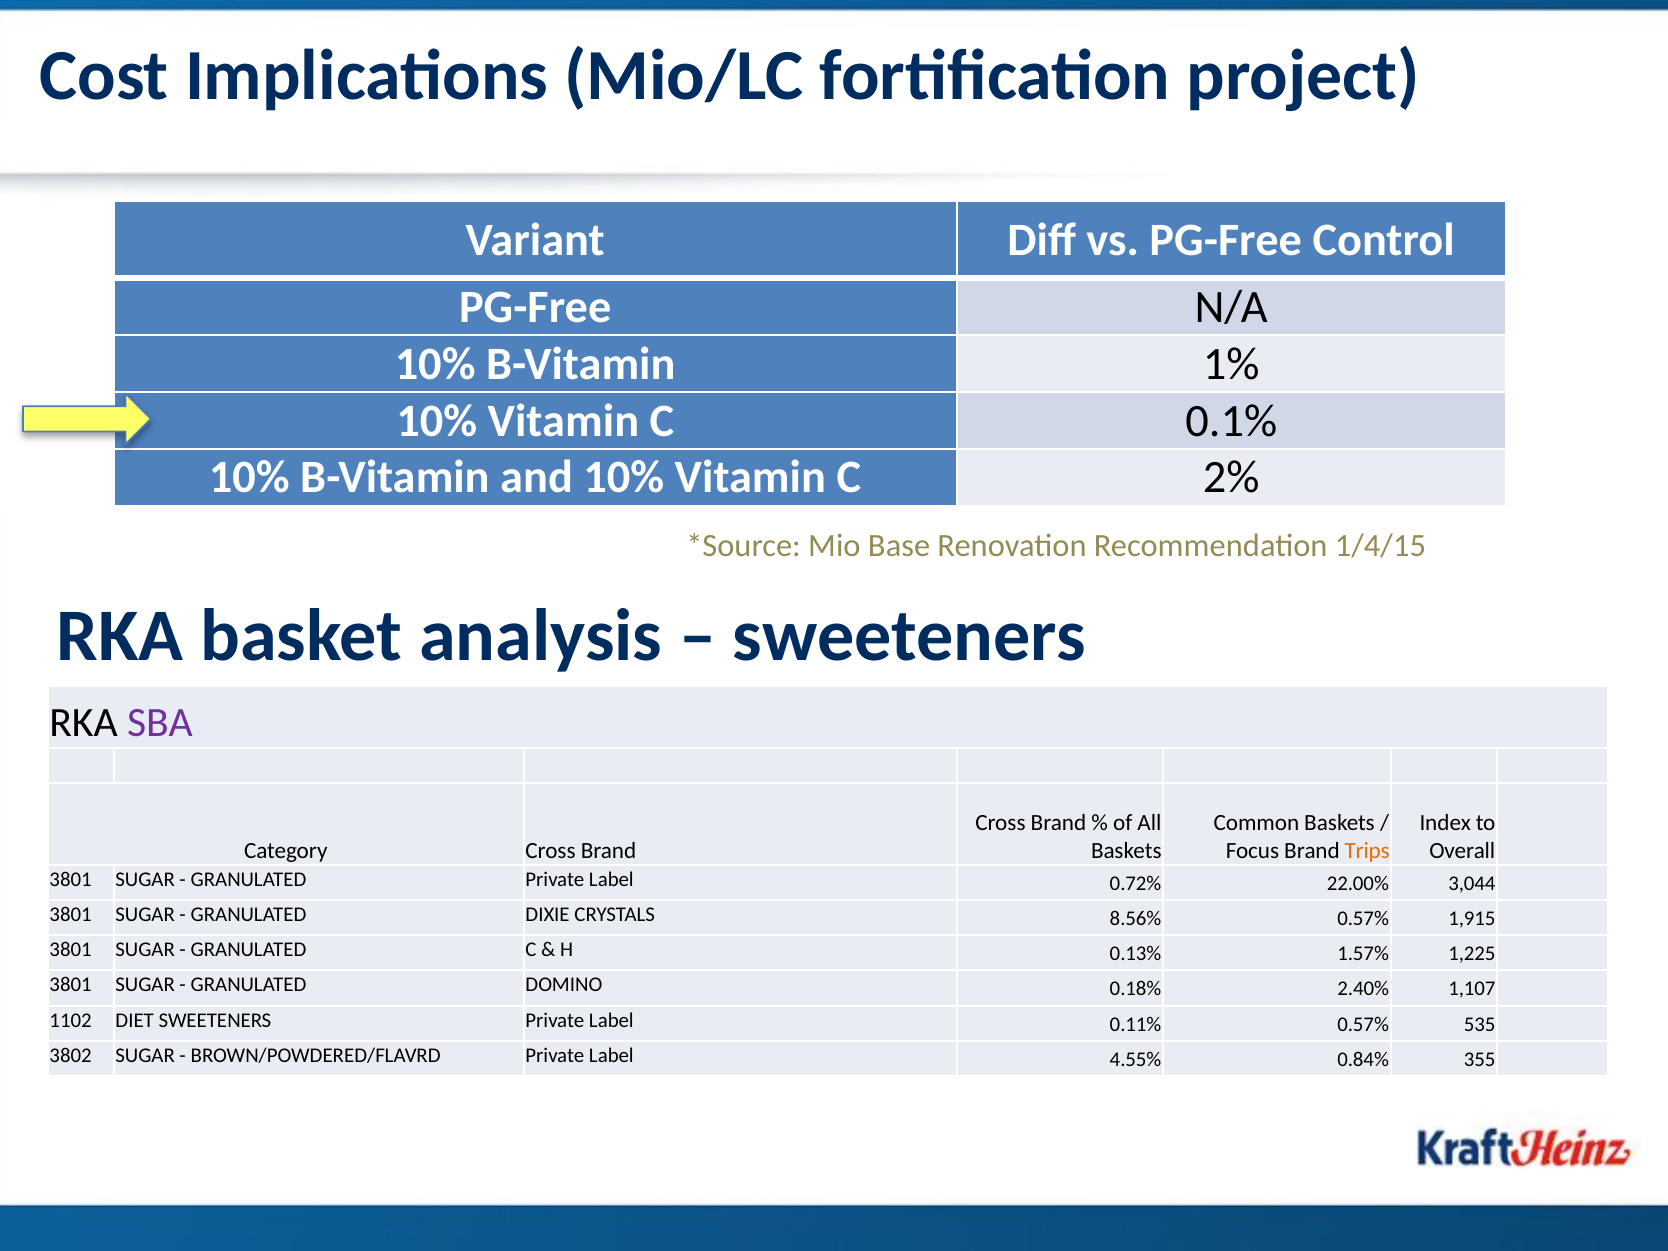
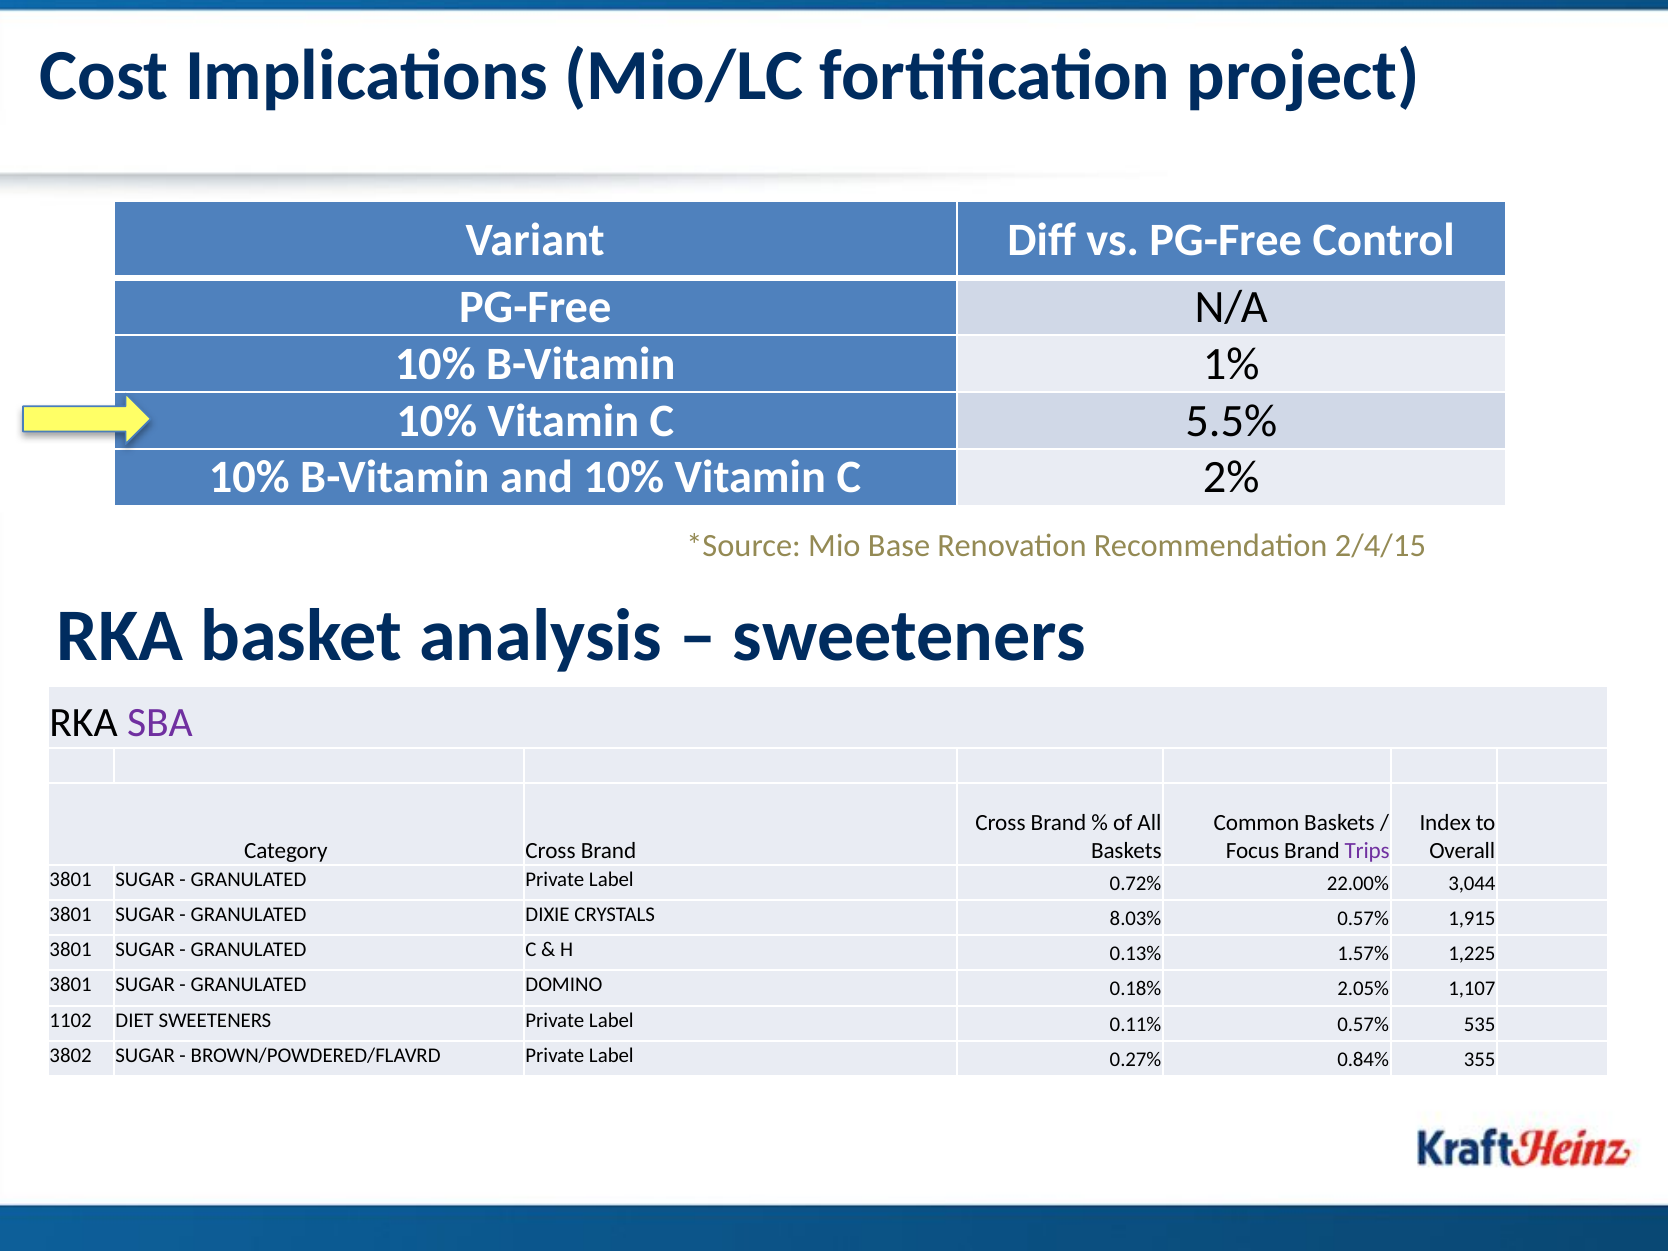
0.1%: 0.1% -> 5.5% (1231, 421)
1/4/15: 1/4/15 -> 2/4/15 (1380, 546)
Trips colour: orange -> purple (1367, 851)
8.56%: 8.56% -> 8.03% (1136, 919)
2.40%: 2.40% -> 2.05% (1363, 989)
4.55%: 4.55% -> 0.27% (1136, 1060)
